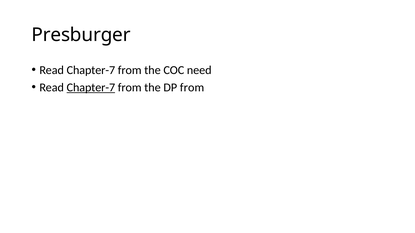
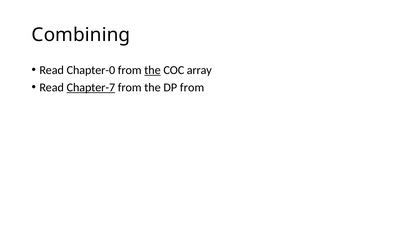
Presburger: Presburger -> Combining (81, 35)
Chapter-7: Chapter-7 -> Chapter-0 (91, 70)
the underline: none -> present (152, 70)
need: need -> array (199, 70)
